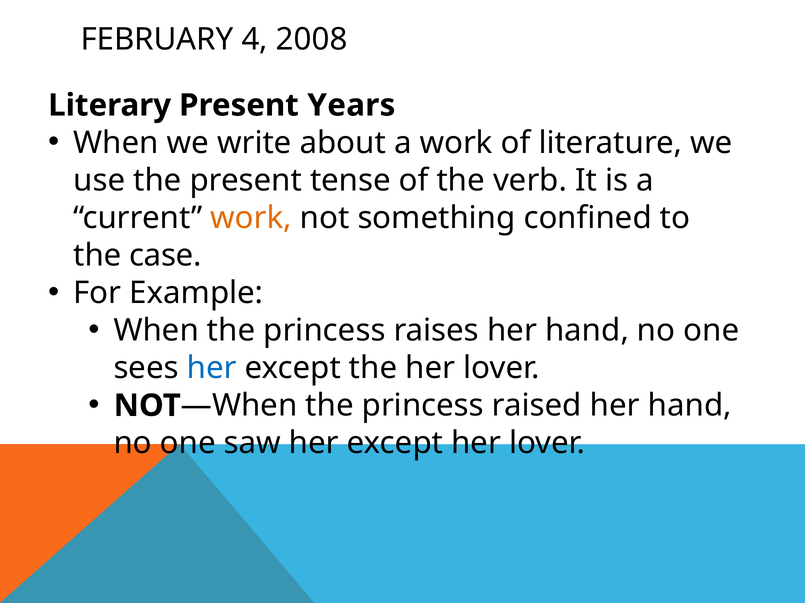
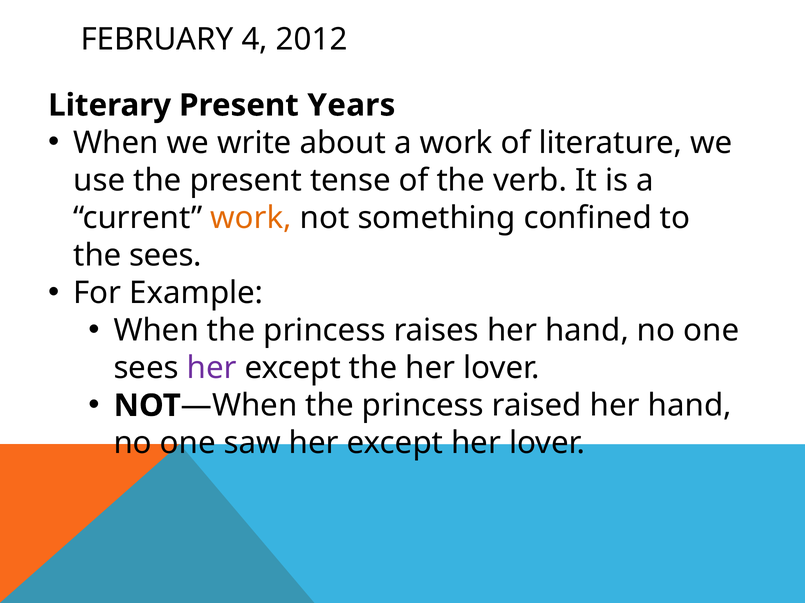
2008: 2008 -> 2012 (312, 40)
the case: case -> sees (165, 256)
her colour: blue -> purple (212, 369)
